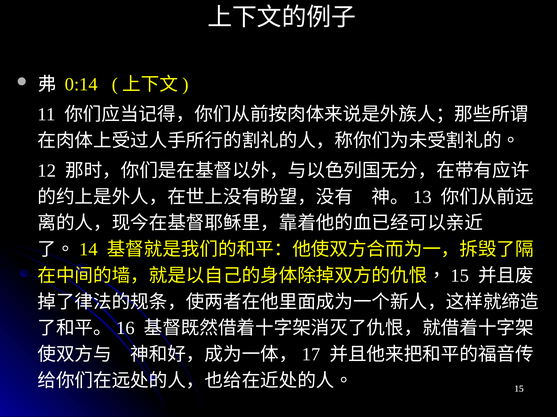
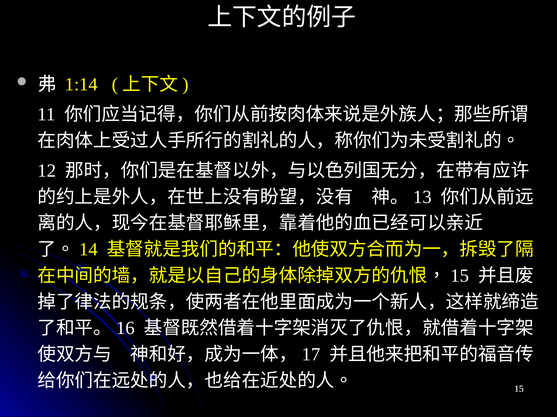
0:14: 0:14 -> 1:14 (81, 85)
